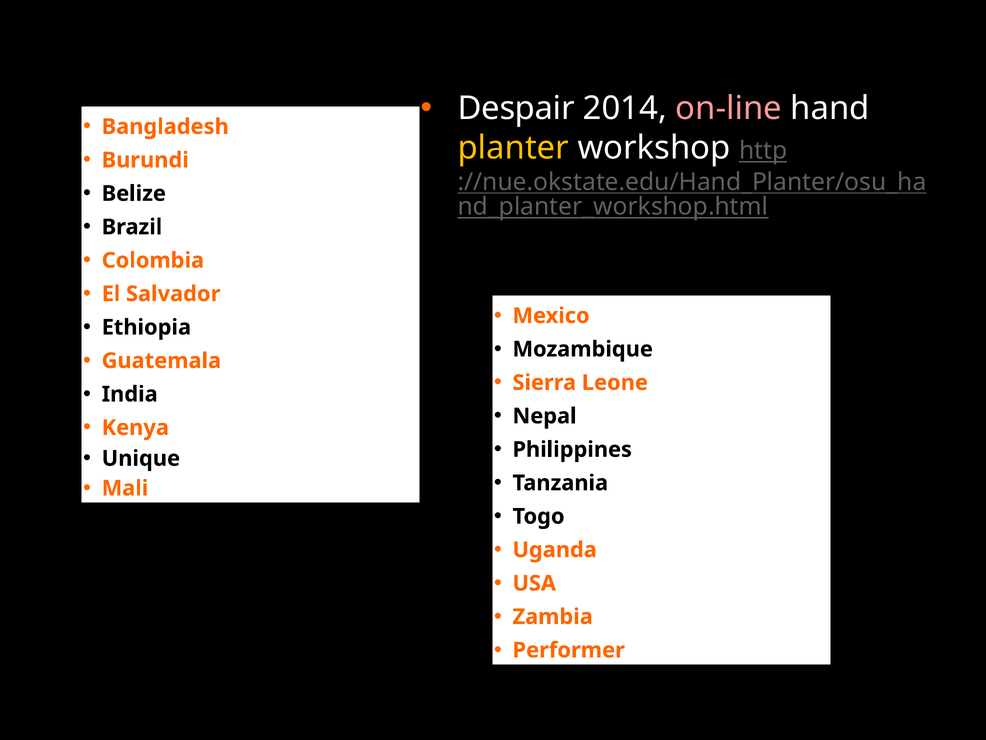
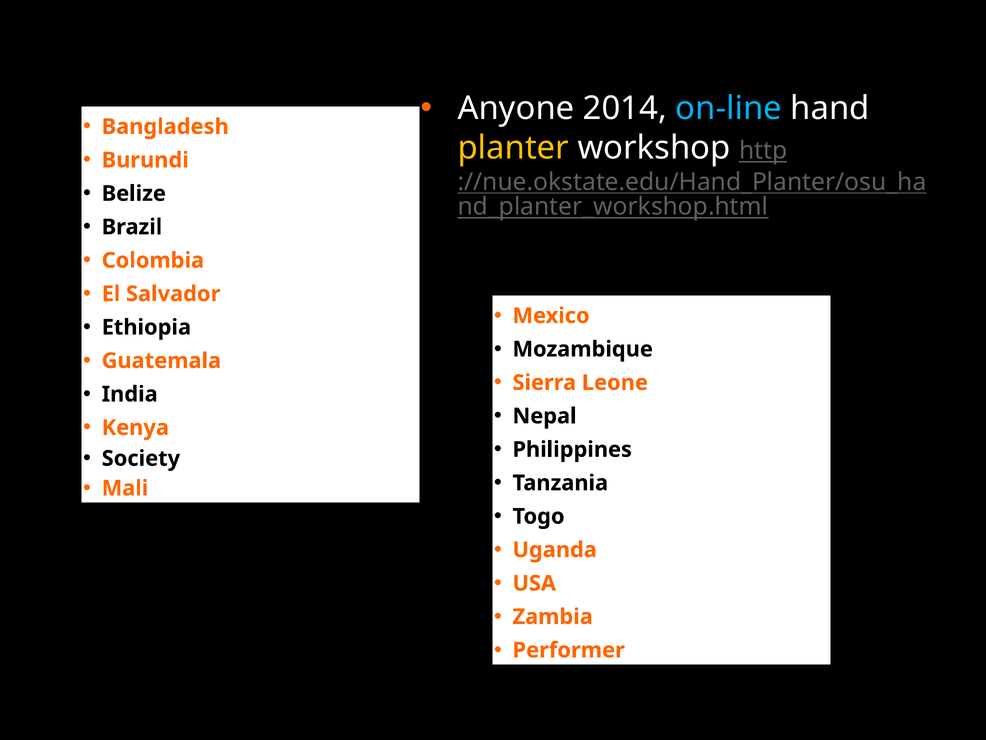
Despair: Despair -> Anyone (516, 108)
on-line colour: pink -> light blue (729, 108)
Unique: Unique -> Society (141, 458)
